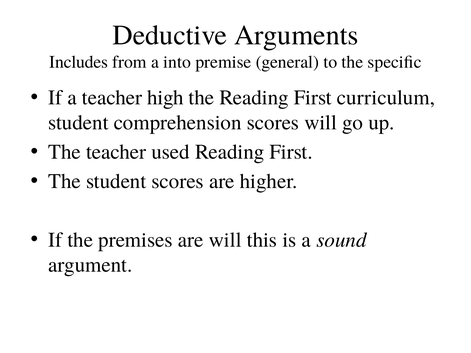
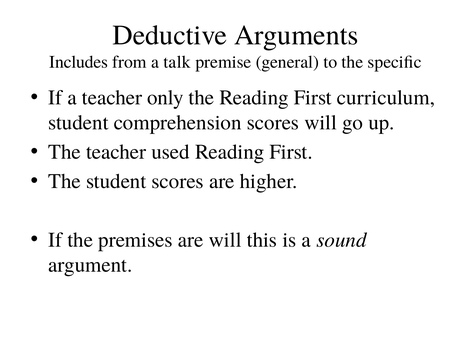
into: into -> talk (177, 62)
high: high -> only (165, 98)
